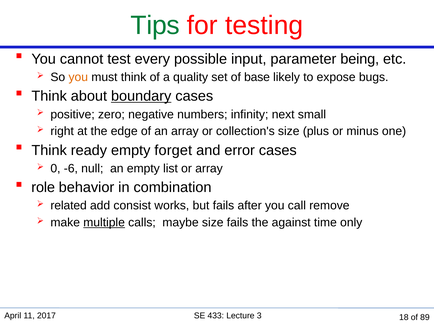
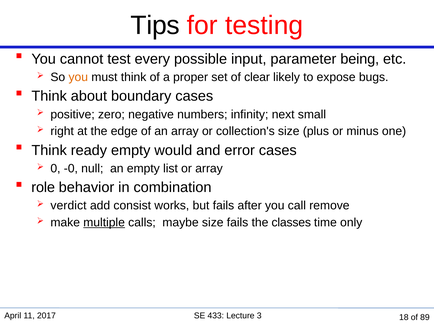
Tips colour: green -> black (155, 25)
quality: quality -> proper (191, 77)
base: base -> clear (257, 77)
boundary underline: present -> none (141, 96)
forget: forget -> would (173, 150)
-6: -6 -> -0 (71, 168)
related: related -> verdict (69, 205)
against: against -> classes (291, 222)
